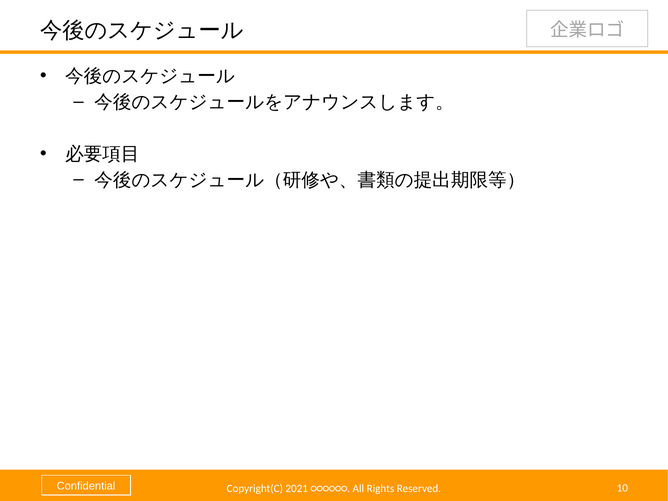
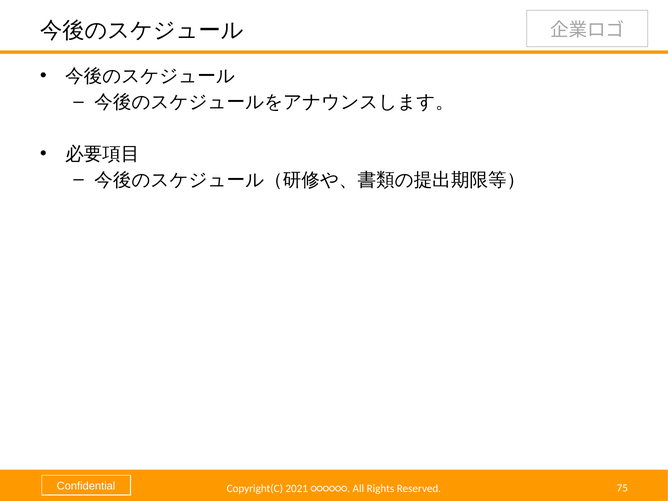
10: 10 -> 75 (622, 488)
